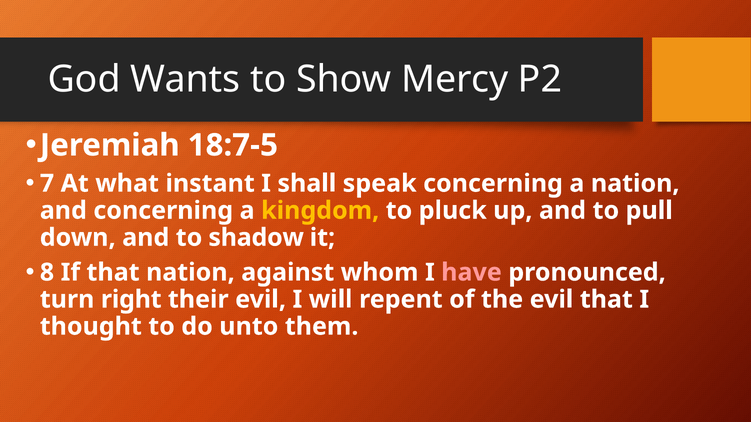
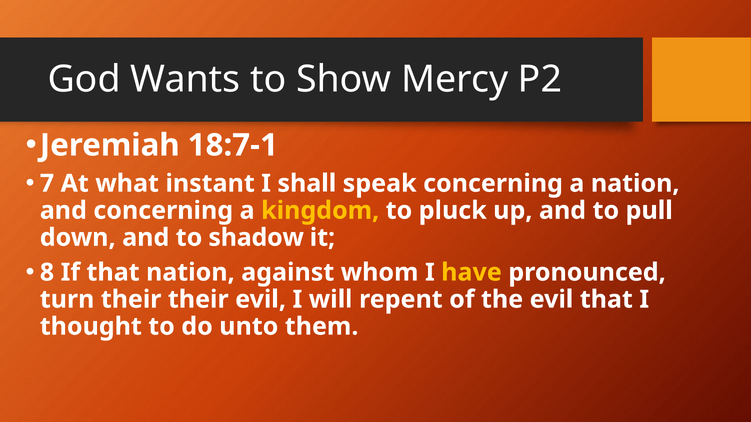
18:7-5: 18:7-5 -> 18:7-1 (233, 145)
have colour: pink -> yellow (472, 273)
turn right: right -> their (131, 300)
